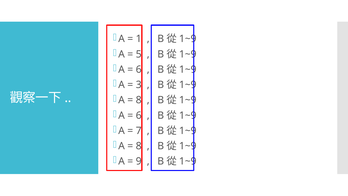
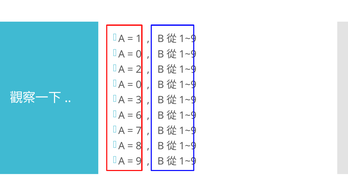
5: 5 -> 0 (139, 54)
6: 6 -> 2 (139, 69)
3: 3 -> 0 (139, 85)
8: 8 -> 3 (139, 100)
